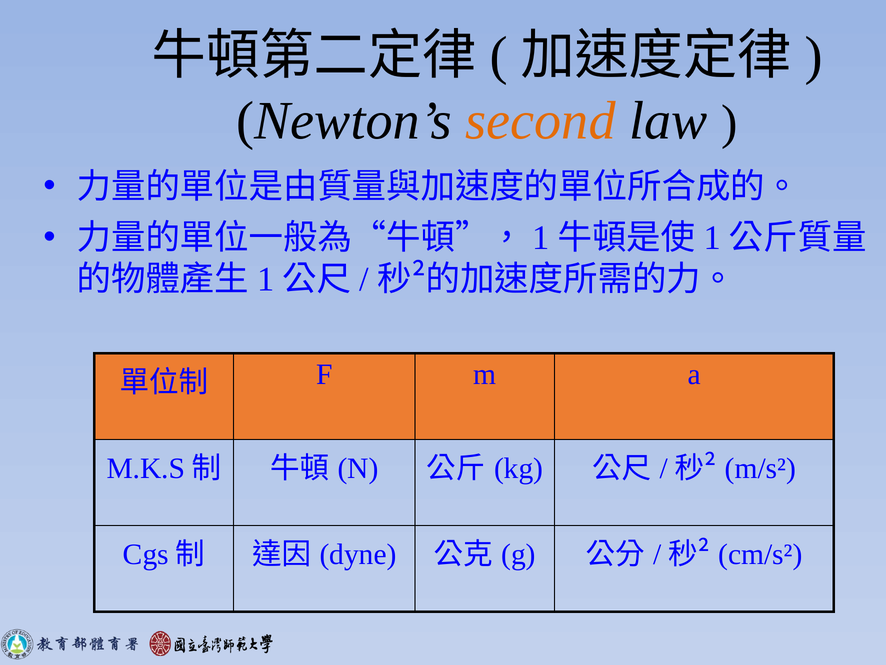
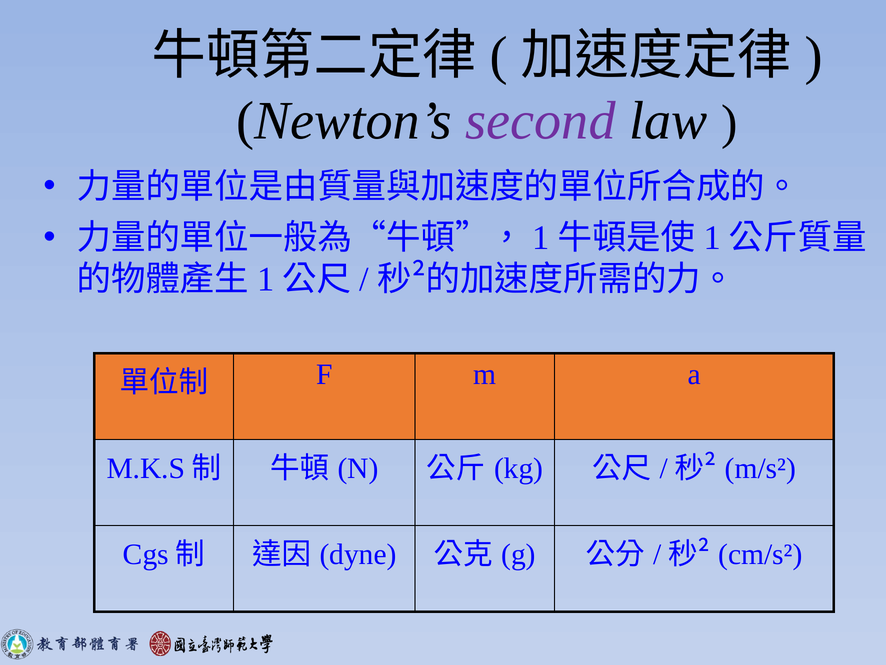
second colour: orange -> purple (540, 121)
